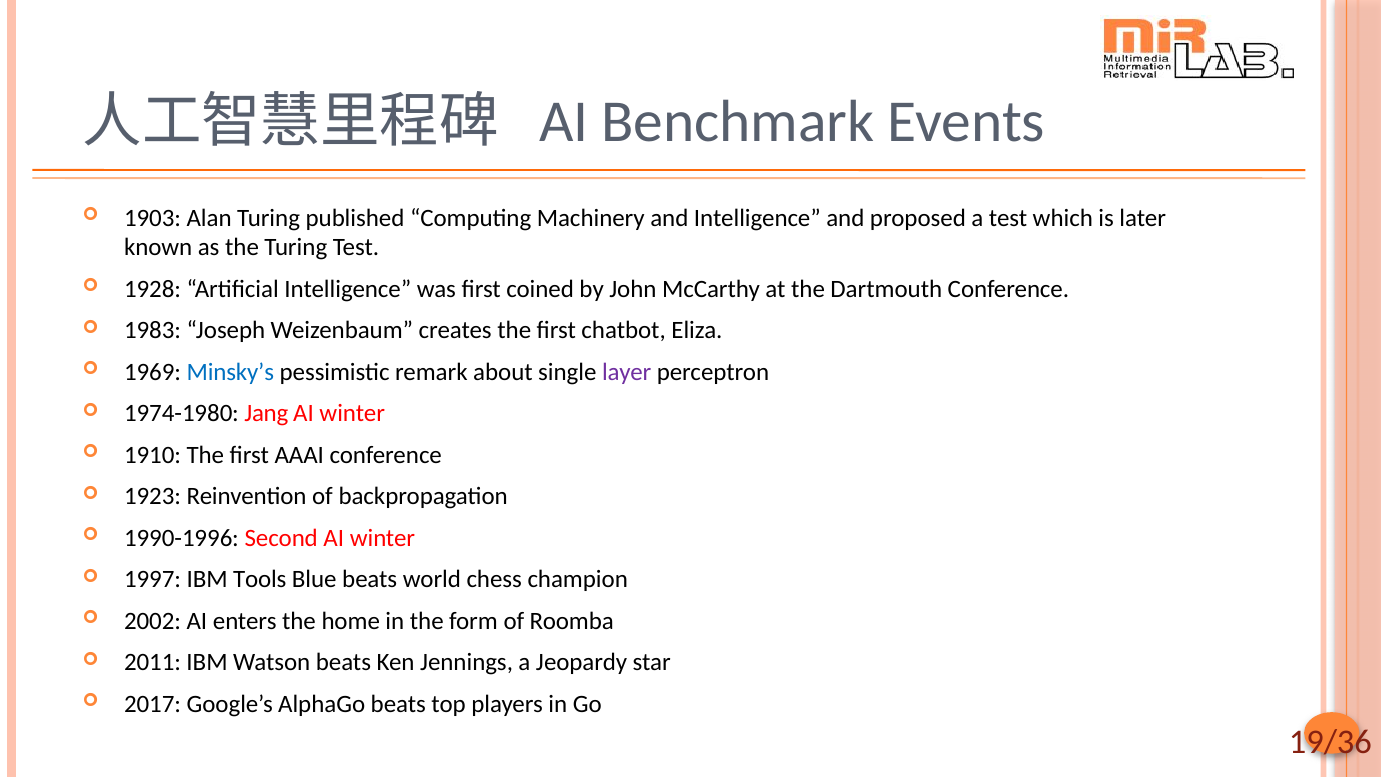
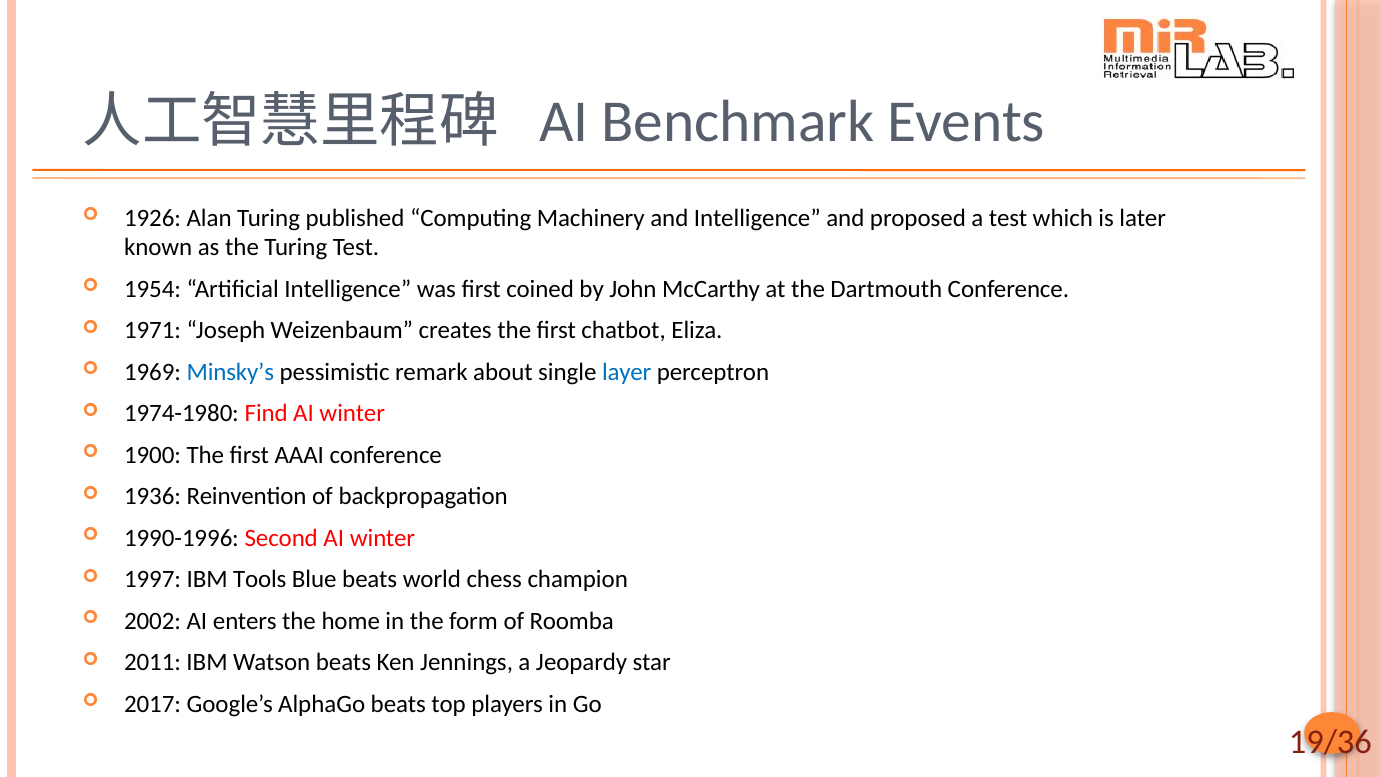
1903: 1903 -> 1926 (153, 218)
1928: 1928 -> 1954 (153, 289)
1983: 1983 -> 1971 (153, 331)
layer colour: purple -> blue (627, 372)
Jang: Jang -> Find (266, 414)
1910: 1910 -> 1900 (153, 455)
1923: 1923 -> 1936 (153, 497)
